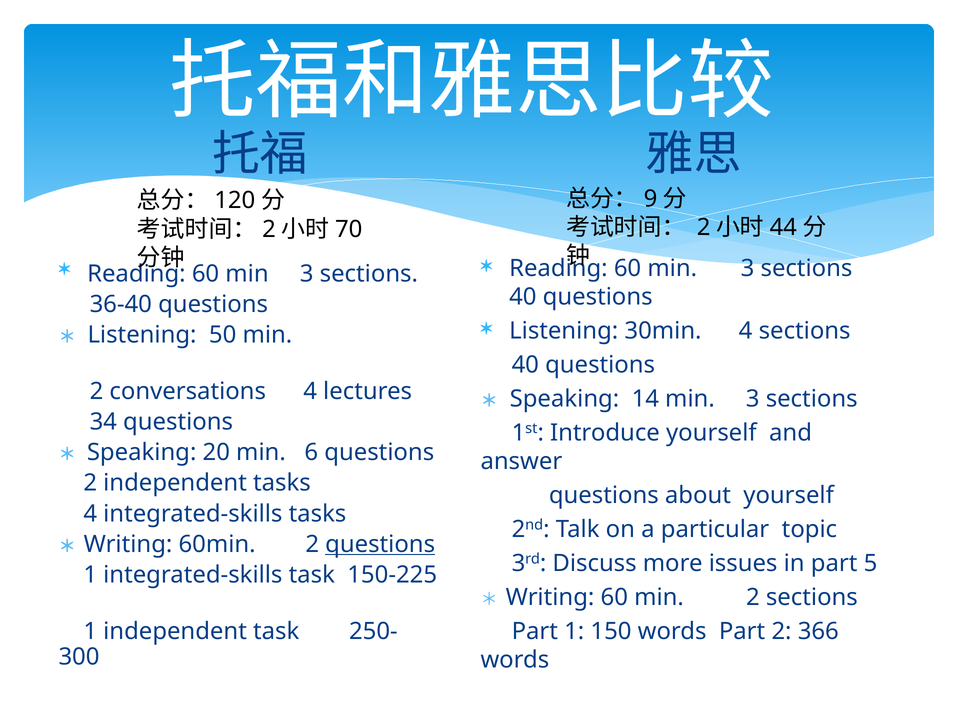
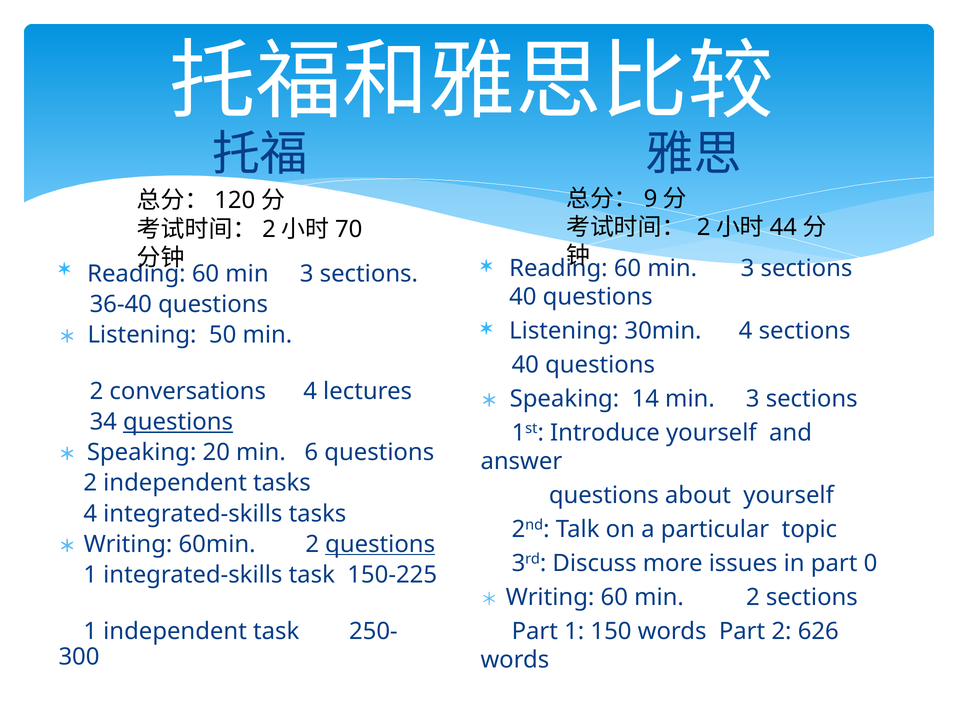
questions underline: none -> present (178, 422)
5: 5 -> 0 (871, 564)
366: 366 -> 626 (818, 632)
